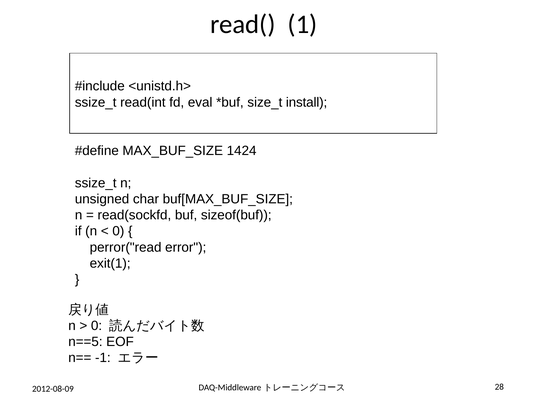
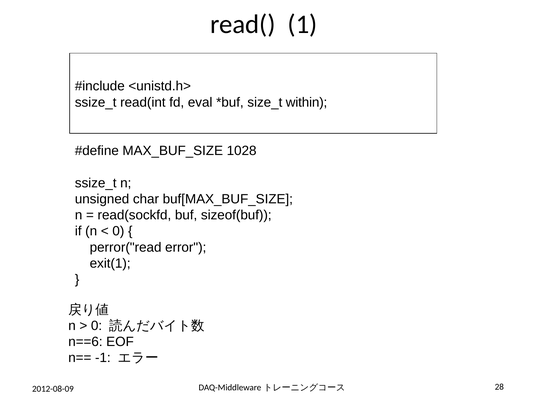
install: install -> within (307, 102)
1424: 1424 -> 1028 (242, 151)
n==5: n==5 -> n==6 (85, 342)
